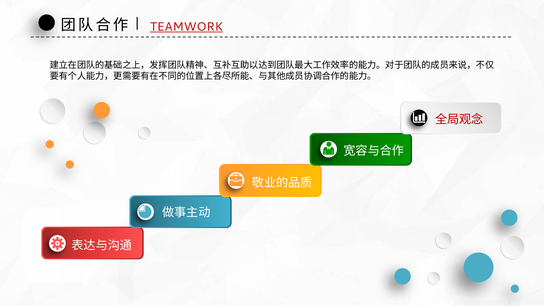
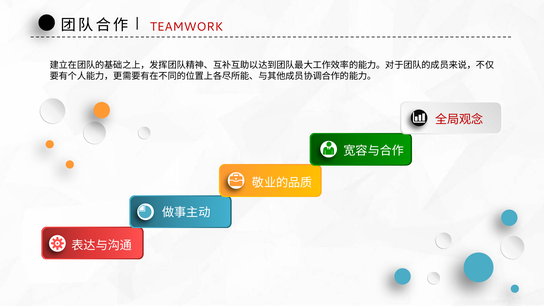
TEAMWORK underline: present -> none (187, 27)
